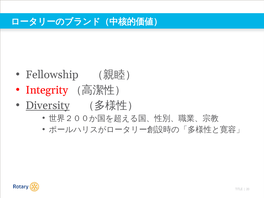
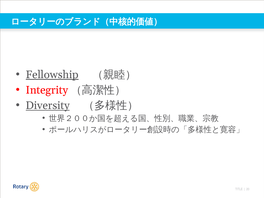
Fellowship underline: none -> present (52, 75)
